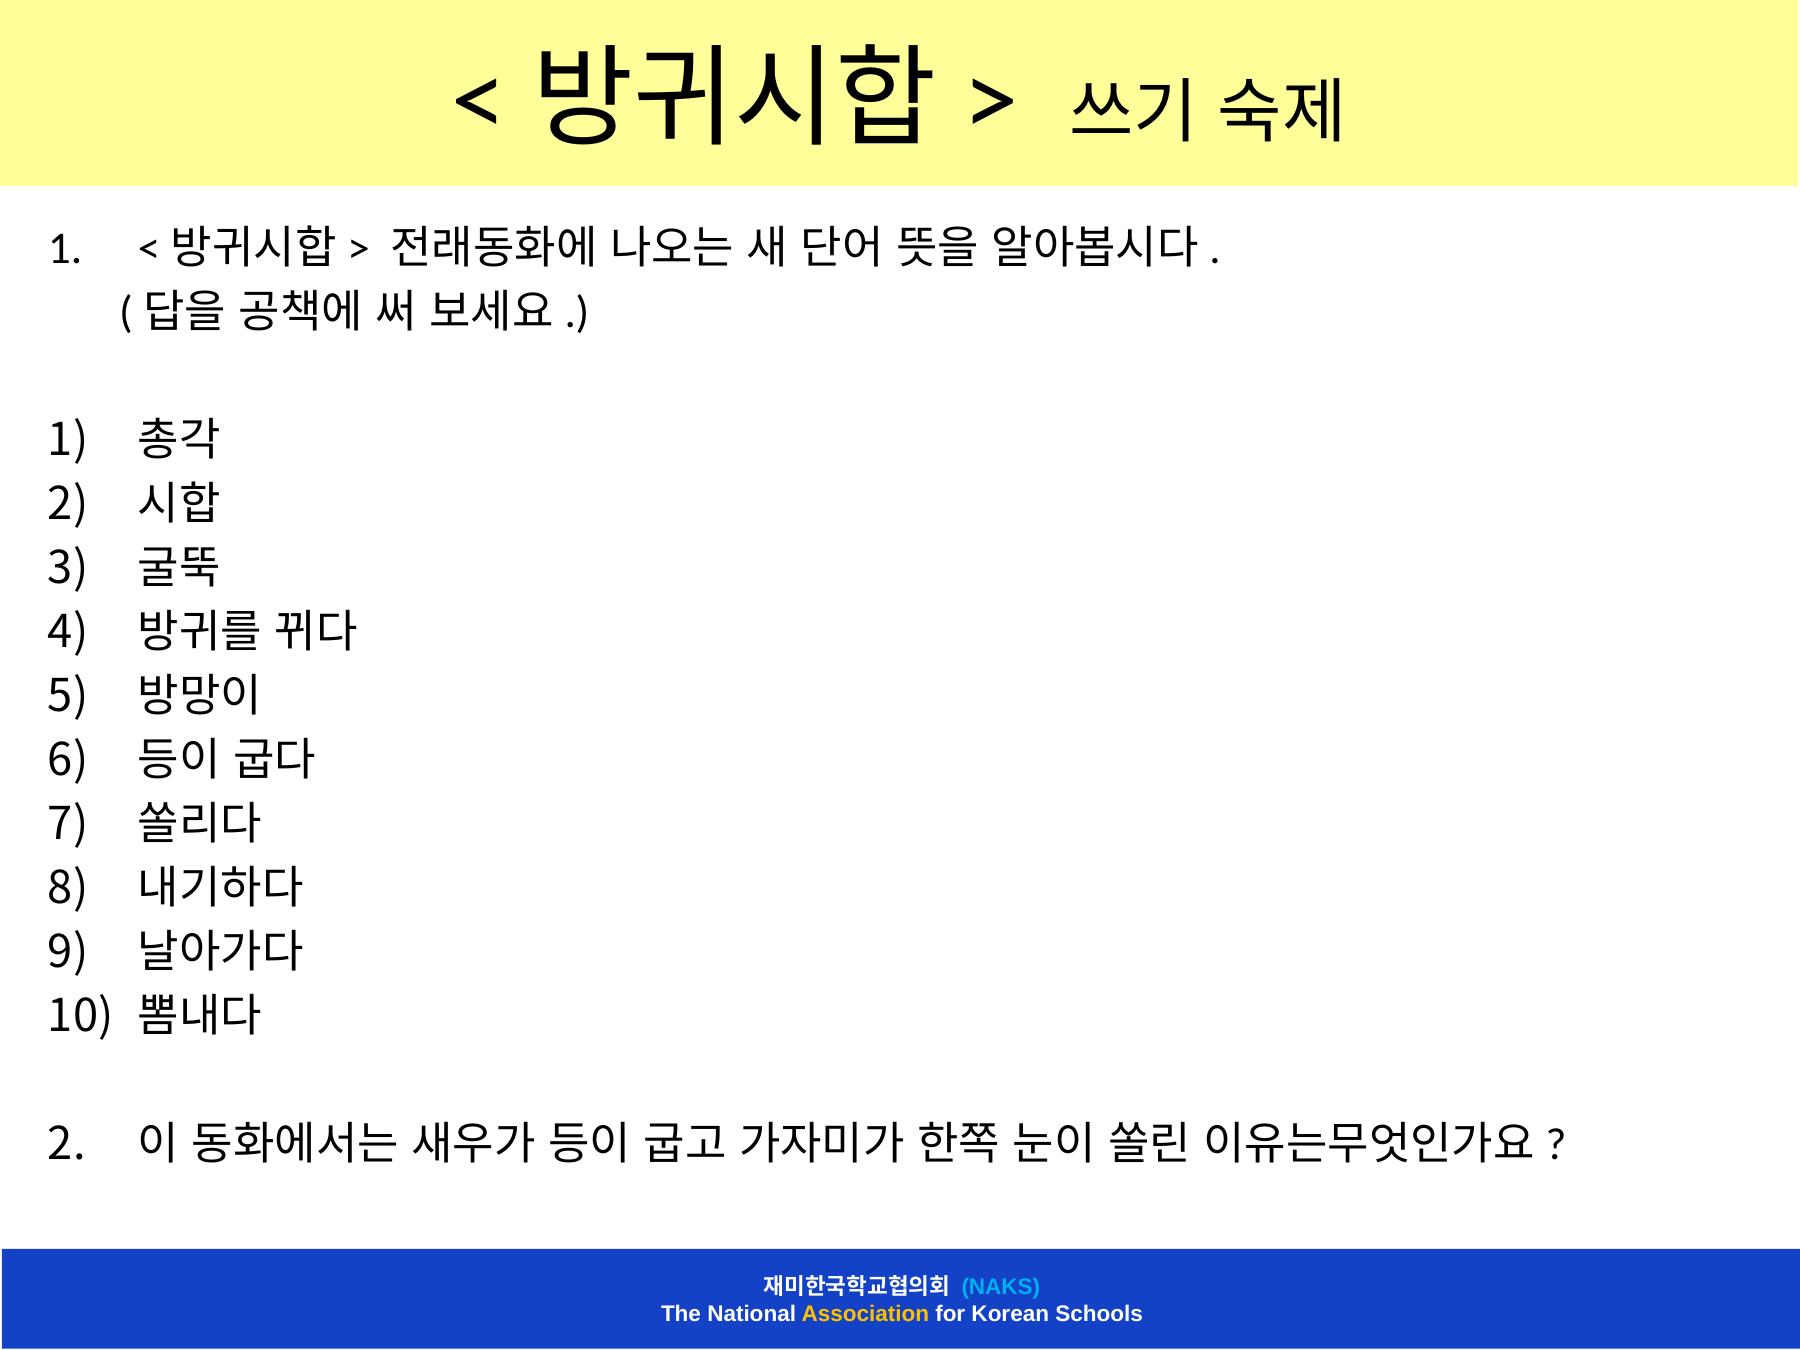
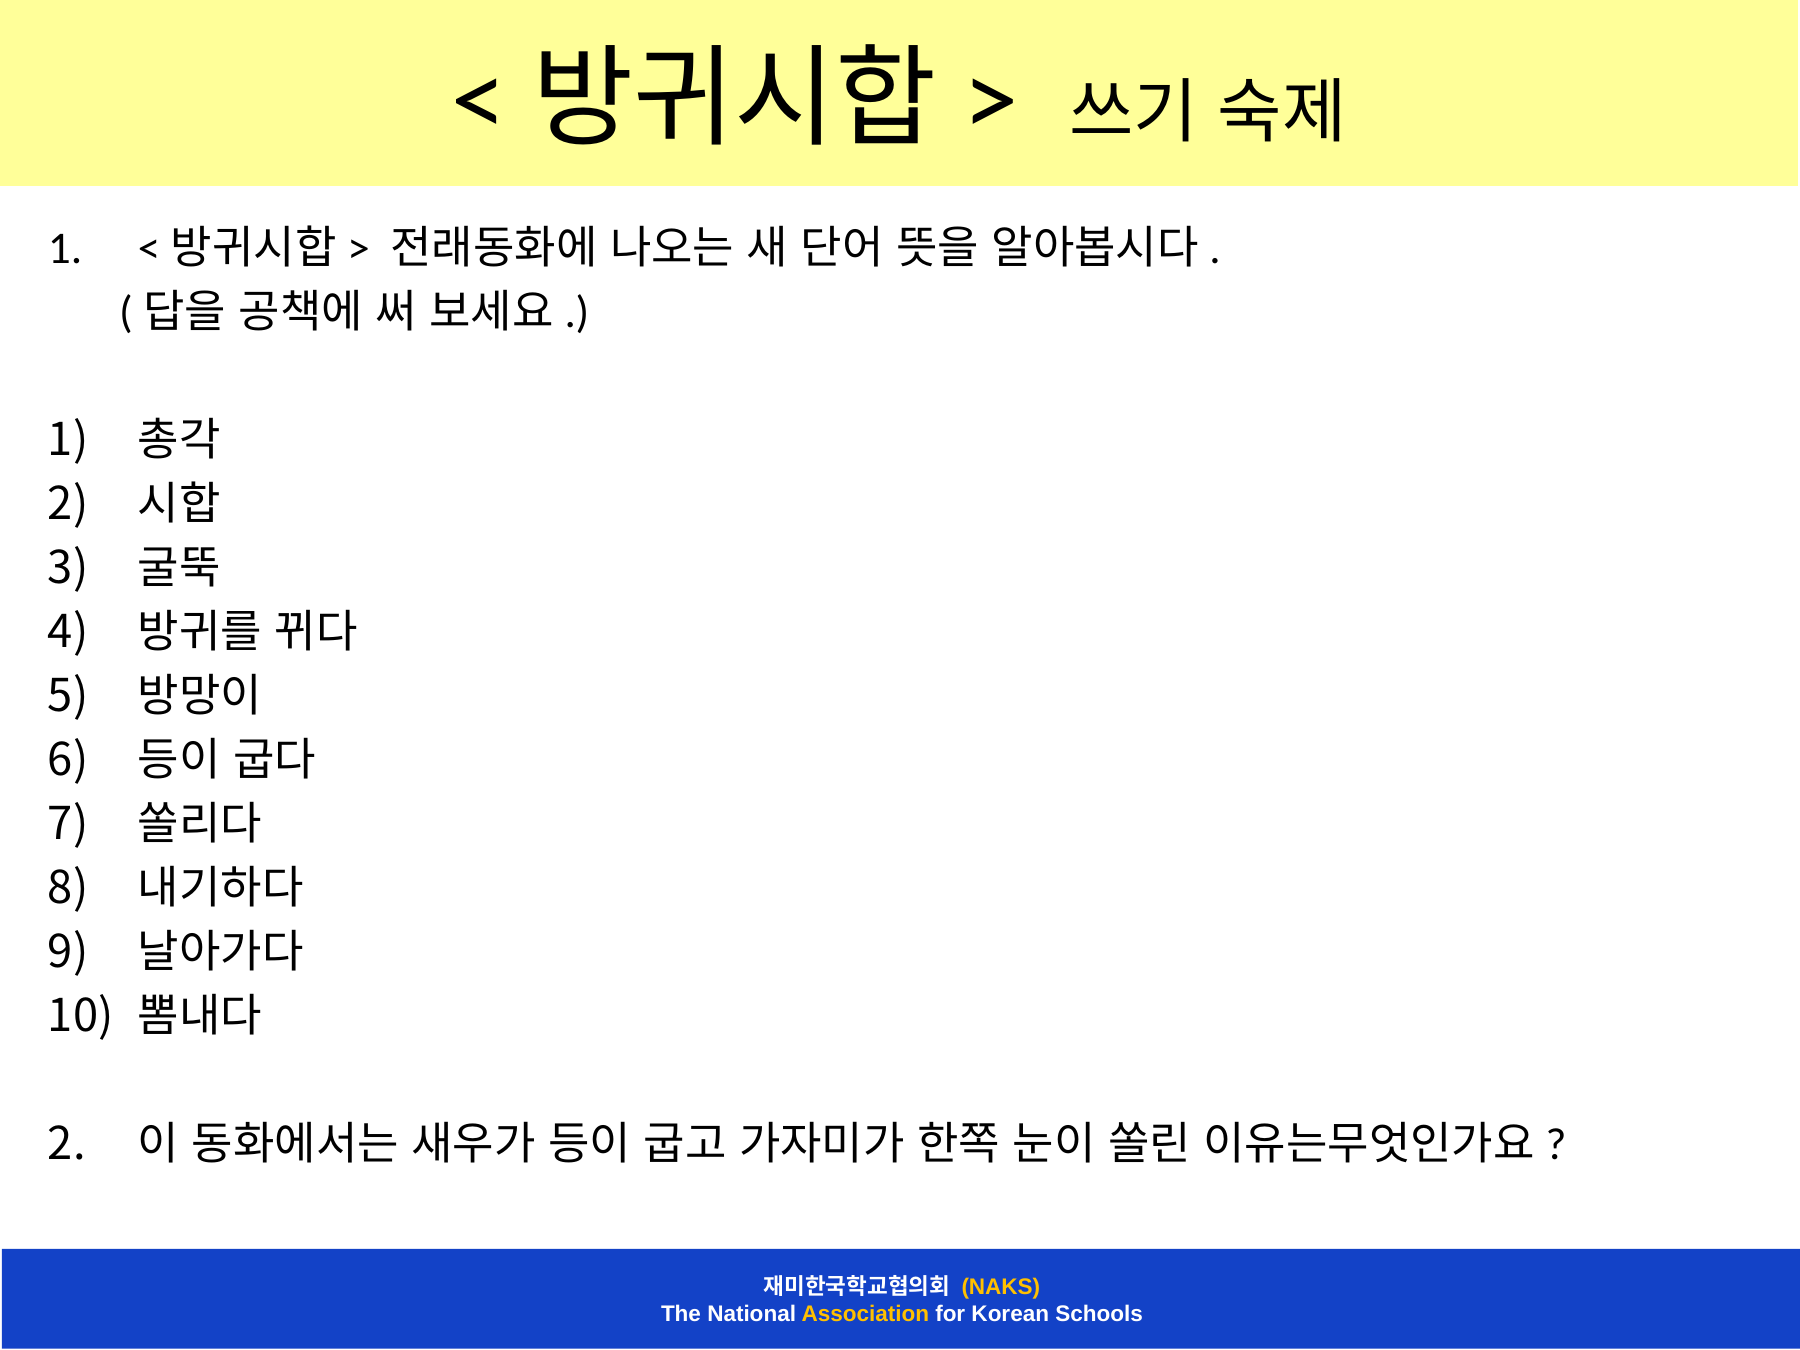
NAKS colour: light blue -> yellow (1001, 1287)
